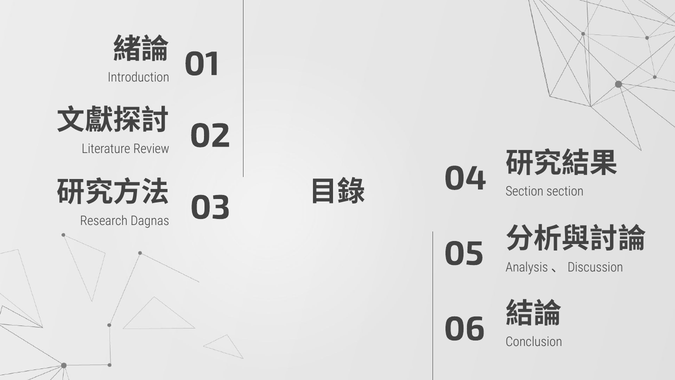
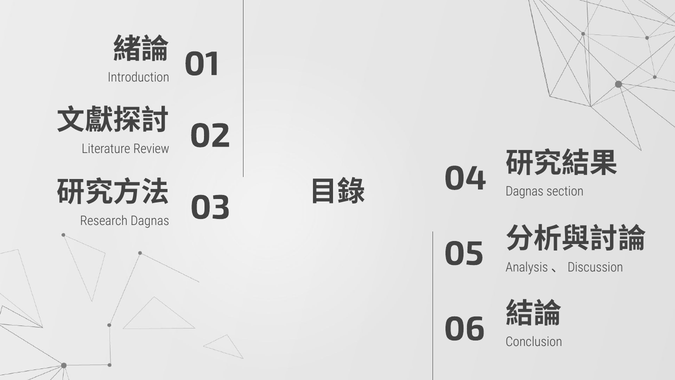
Section: Section -> Dagnas (525, 191)
